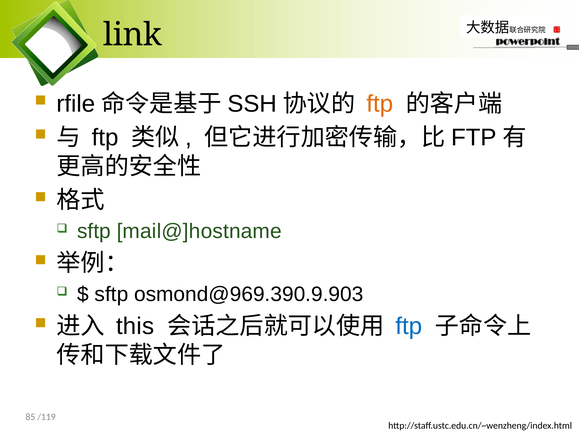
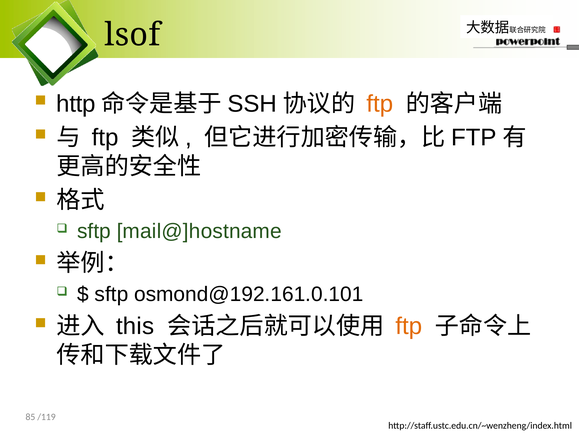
link: link -> lsof (132, 35)
rfile: rfile -> http (76, 104)
osmond@969.390.9.903: osmond@969.390.9.903 -> osmond@192.161.0.101 (249, 294)
ftp colour: blue -> orange (409, 327)
